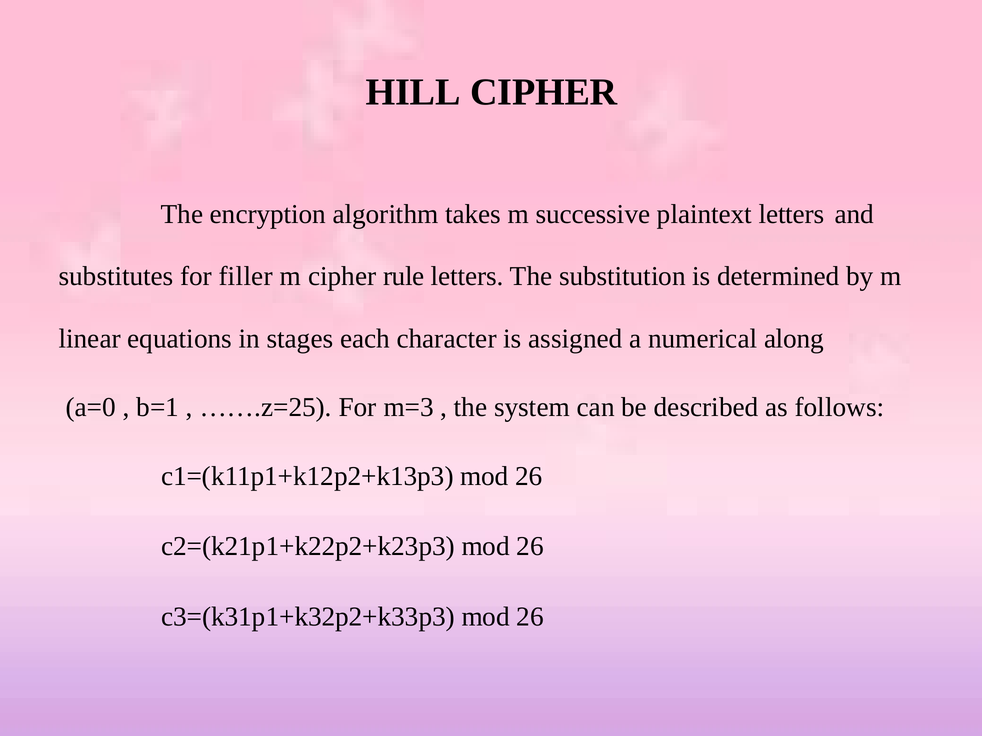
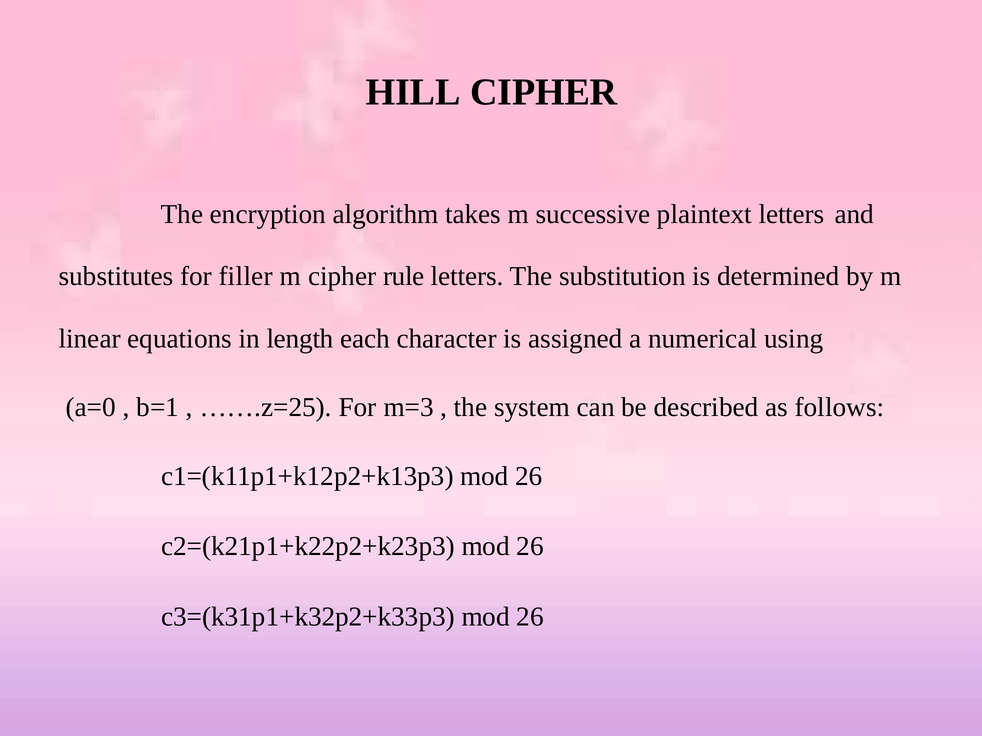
stages: stages -> length (300, 339)
along: along -> using (794, 339)
